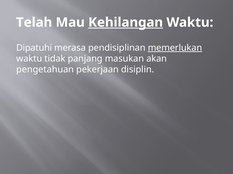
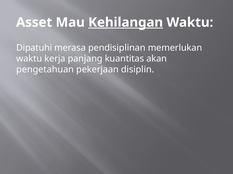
Telah: Telah -> Asset (34, 22)
memerlukan underline: present -> none (175, 48)
tidak: tidak -> kerja (55, 59)
masukan: masukan -> kuantitas (124, 59)
